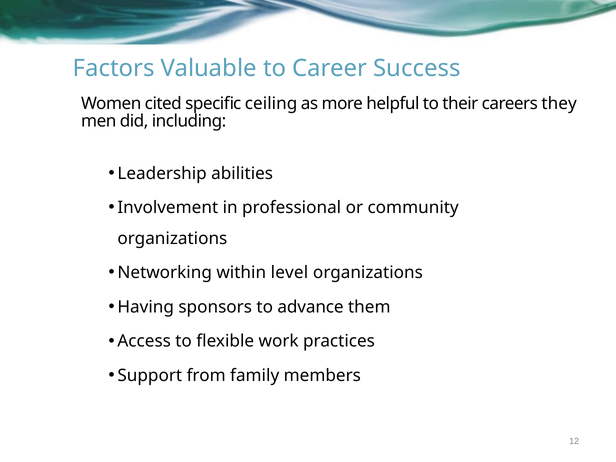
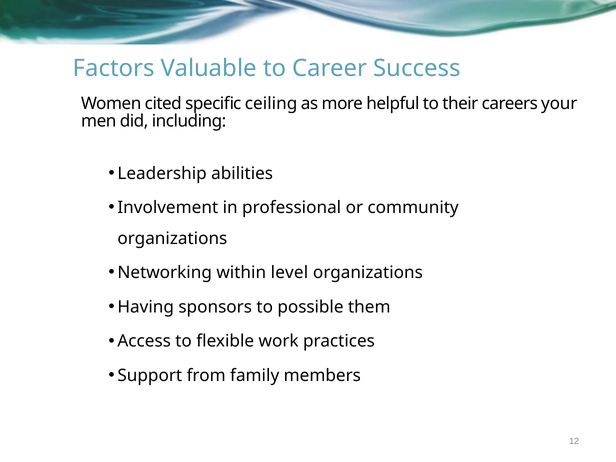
they: they -> your (559, 104)
advance: advance -> possible (310, 307)
